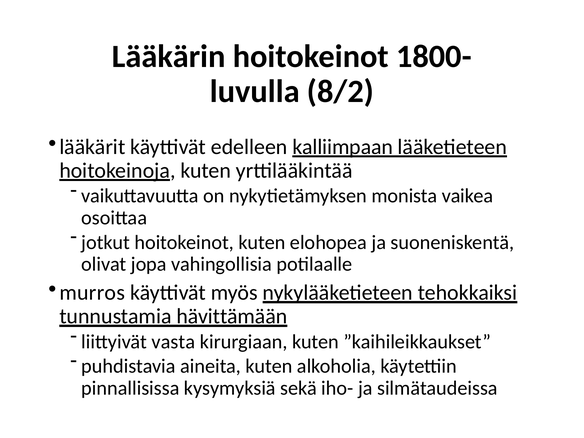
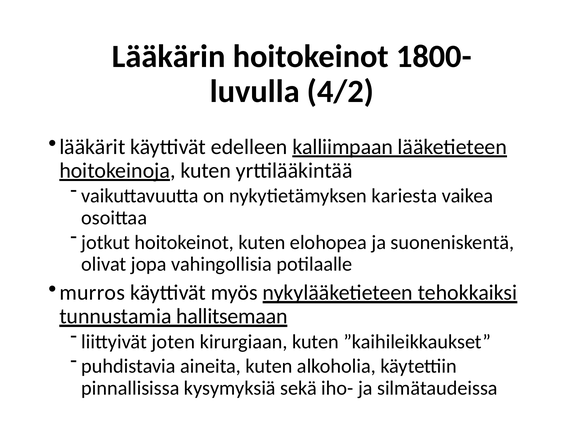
8/2: 8/2 -> 4/2 (340, 91)
monista: monista -> kariesta (404, 196)
hävittämään: hävittämään -> hallitsemaan (232, 316)
vasta: vasta -> joten (173, 342)
